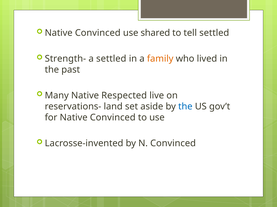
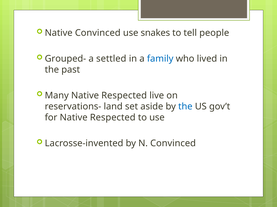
shared: shared -> snakes (155, 33)
tell settled: settled -> people (214, 33)
Strength-: Strength- -> Grouped- (65, 59)
family colour: orange -> blue (160, 59)
for Native Convinced: Convinced -> Respected (113, 118)
